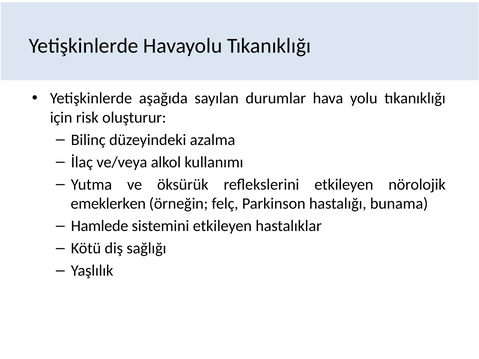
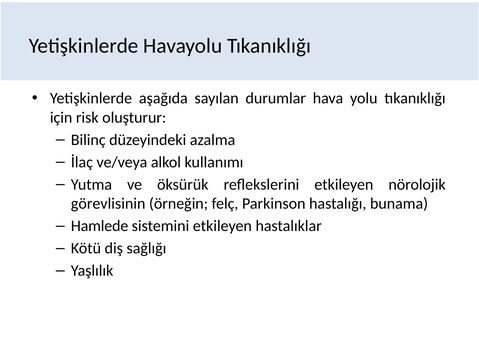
emeklerken: emeklerken -> görevlisinin (108, 204)
